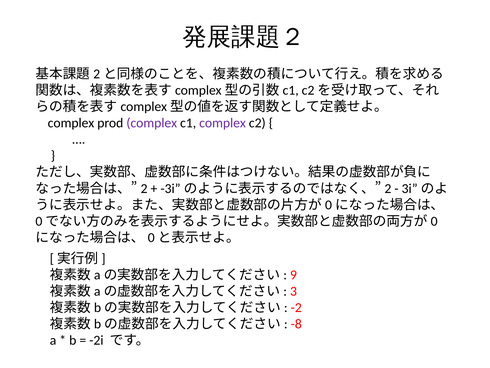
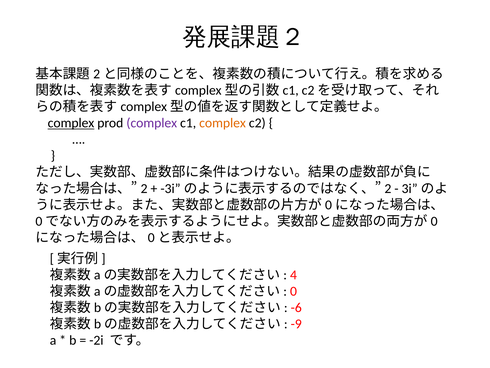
complex underline: none -> present (71, 123)
complex colour: purple -> orange (223, 123)
9: 9 -> 4 (293, 275)
3: 3 -> 0 (293, 291)
-2: -2 -> -6 (296, 307)
-8: -8 -> -9 (296, 324)
